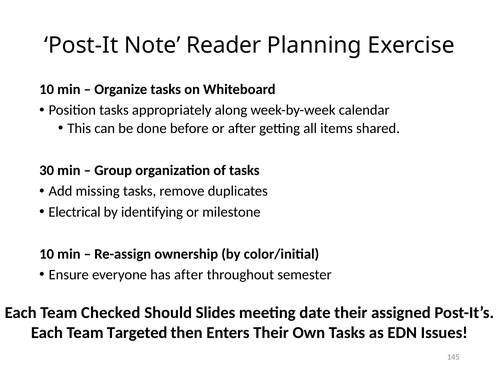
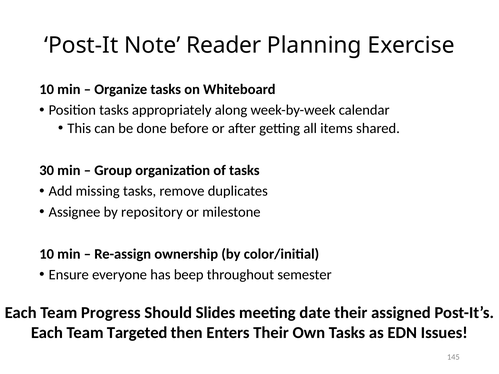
Electrical: Electrical -> Assignee (74, 212)
identifying: identifying -> repository (152, 212)
has after: after -> beep (189, 275)
Checked: Checked -> Progress (111, 313)
